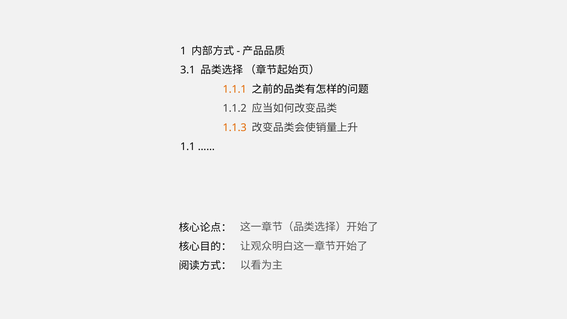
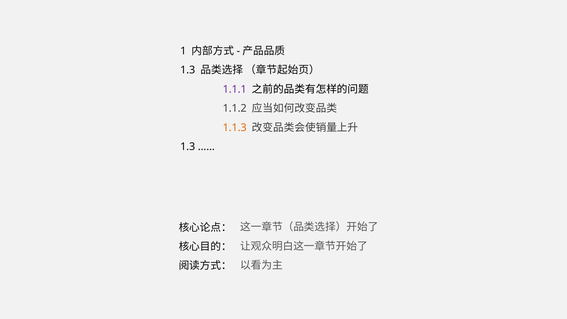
3.1: 3.1 -> 1.3 (188, 70)
1.1.1 colour: orange -> purple (235, 89)
1.1: 1.1 -> 1.3 (188, 147)
